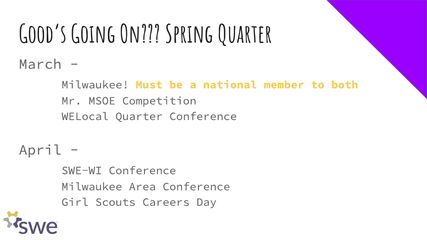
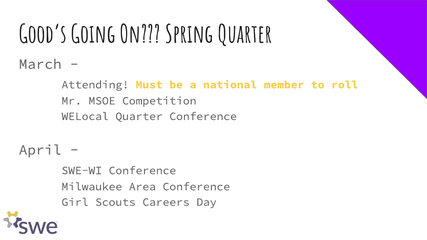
Milwaukee: Milwaukee -> Attending (95, 85)
both: both -> roll (345, 85)
